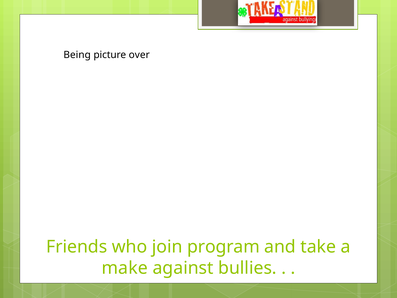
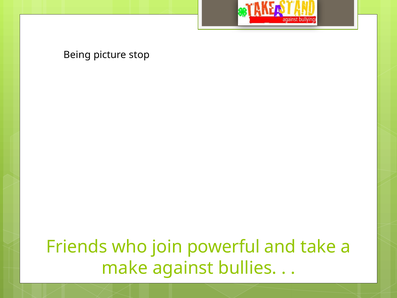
over: over -> stop (139, 55)
program: program -> powerful (224, 247)
